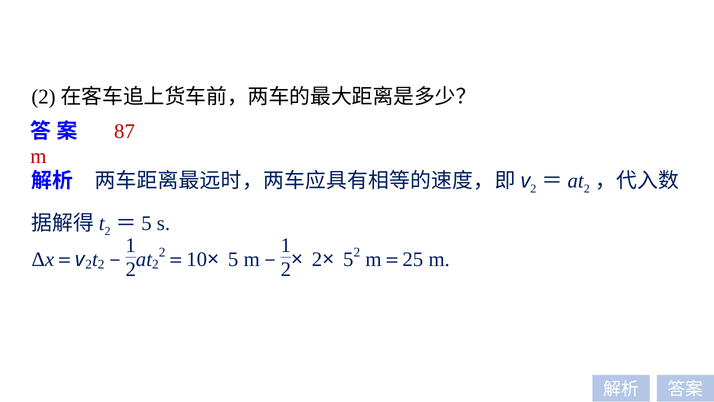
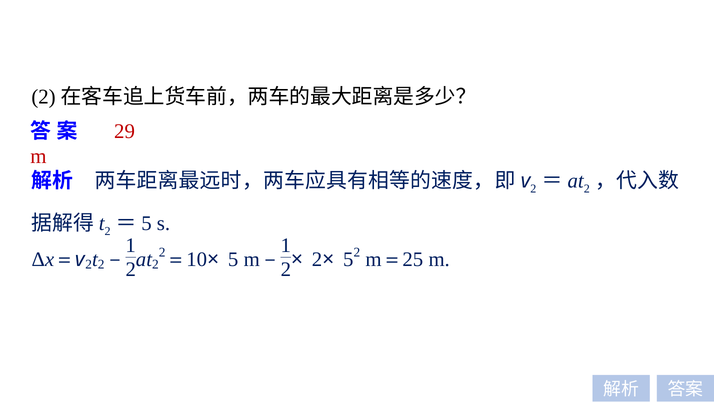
87: 87 -> 29 (125, 131)
